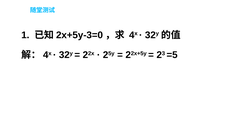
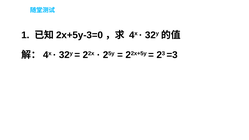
=5: =5 -> =3 (172, 55)
